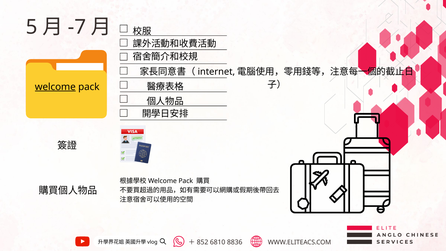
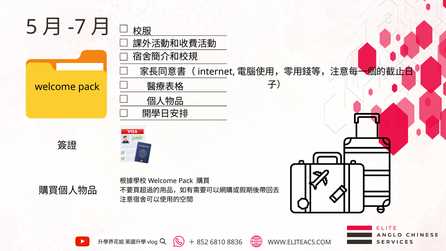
welcome underline: present -> none (55, 87)
